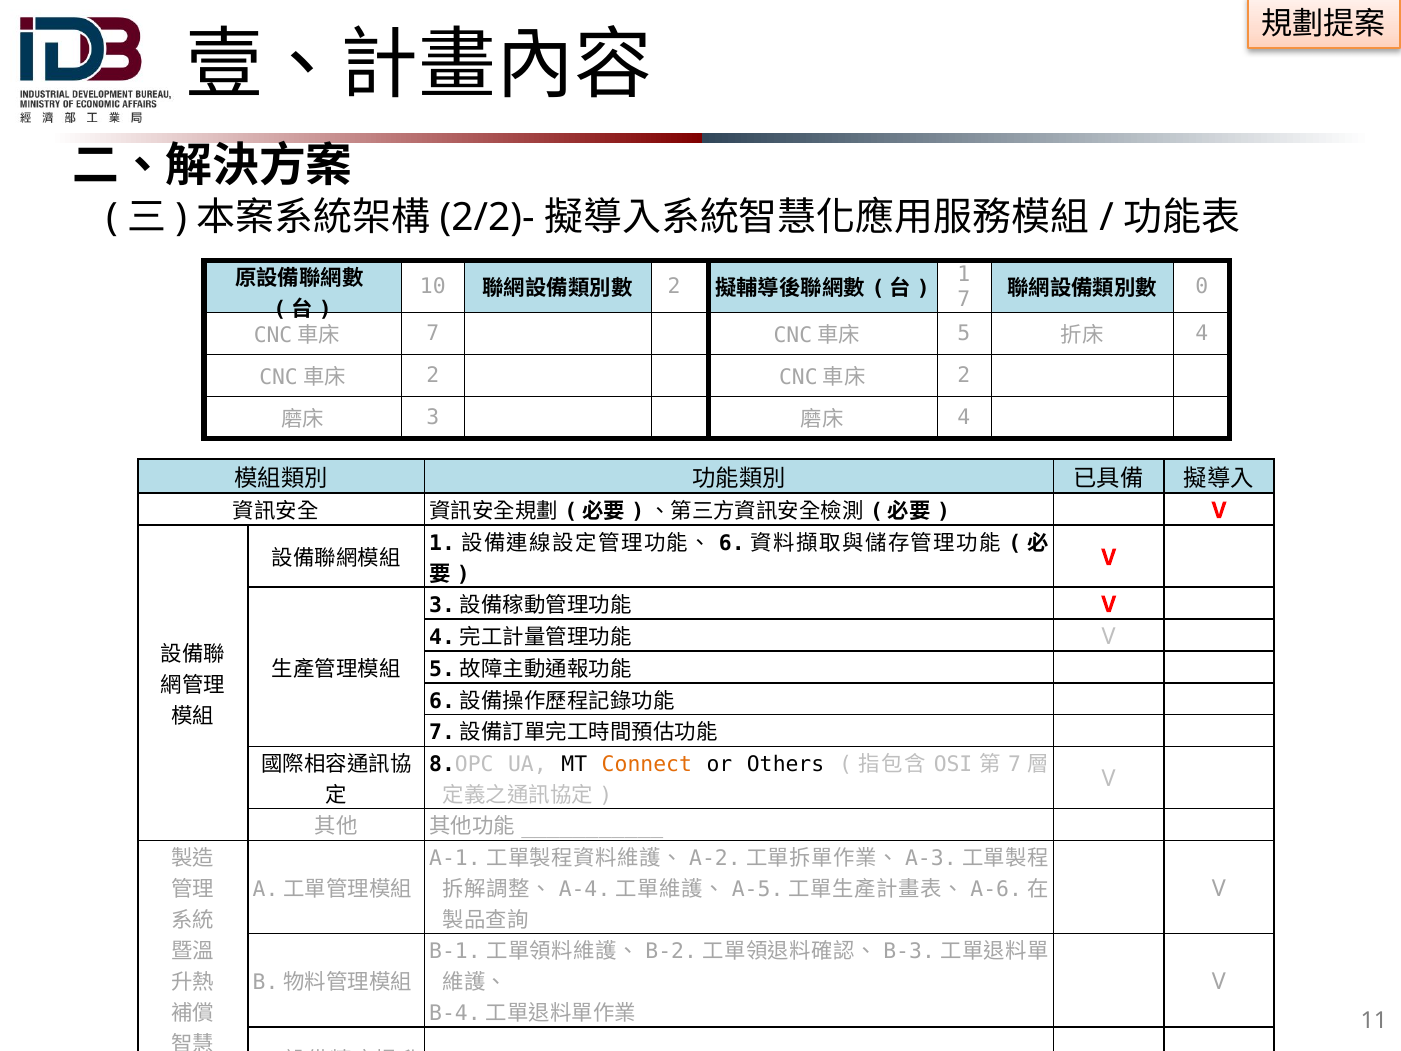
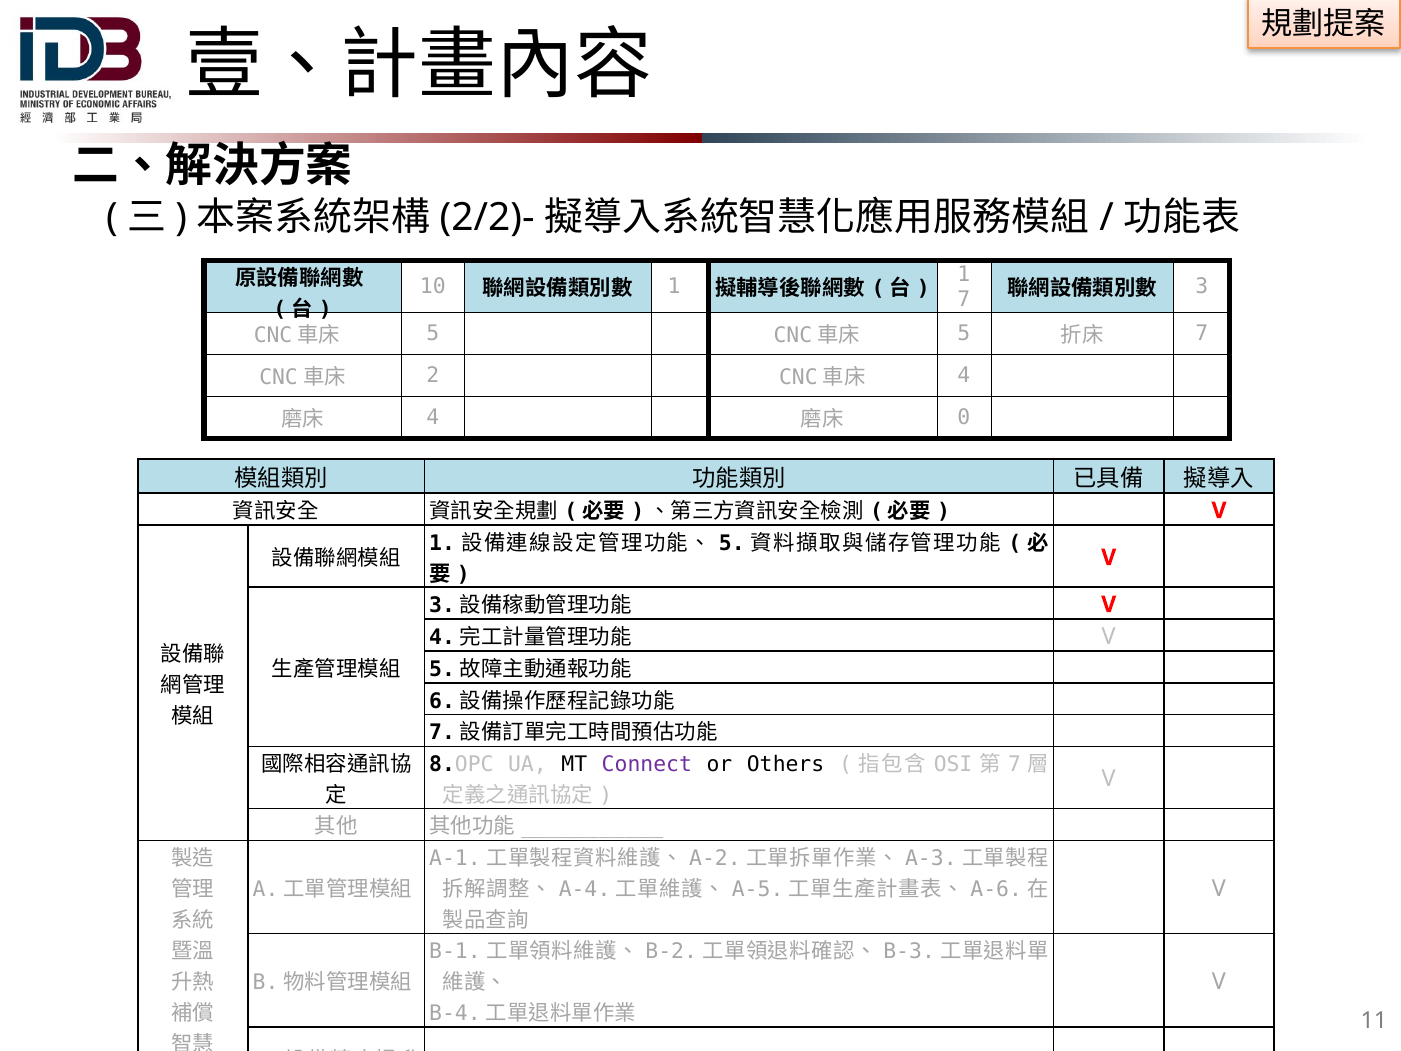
2: 2 -> 1 (674, 287)
0: 0 -> 3 (1202, 287)
7: 7 -> 5 (433, 333)
4: 4 -> 7 (1202, 333)
2: 2 -> 4 (964, 375)
3: 3 -> 4 (433, 418)
4: 4 -> 0 (964, 418)
6: 6 -> 5 (732, 543)
Connect colour: orange -> purple (647, 764)
